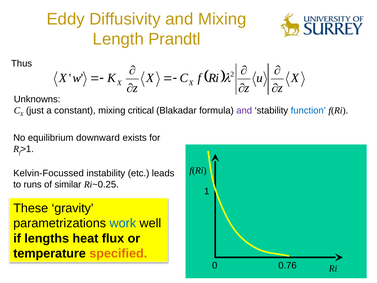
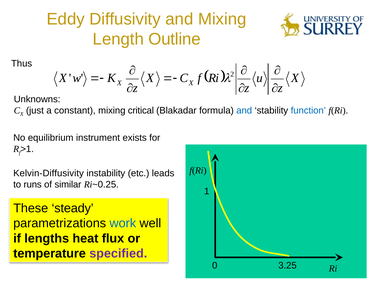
Prandtl: Prandtl -> Outline (175, 39)
and colour: purple -> blue (244, 110)
downward: downward -> instrument (98, 138)
Kelvin-Focussed: Kelvin-Focussed -> Kelvin-Diffusivity (49, 173)
gravity: gravity -> steady (73, 208)
specified colour: orange -> purple (118, 253)
0.76: 0.76 -> 3.25 (287, 265)
